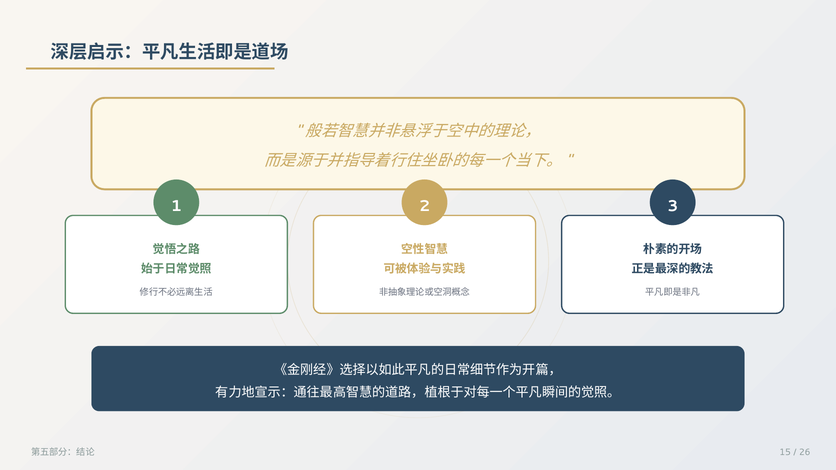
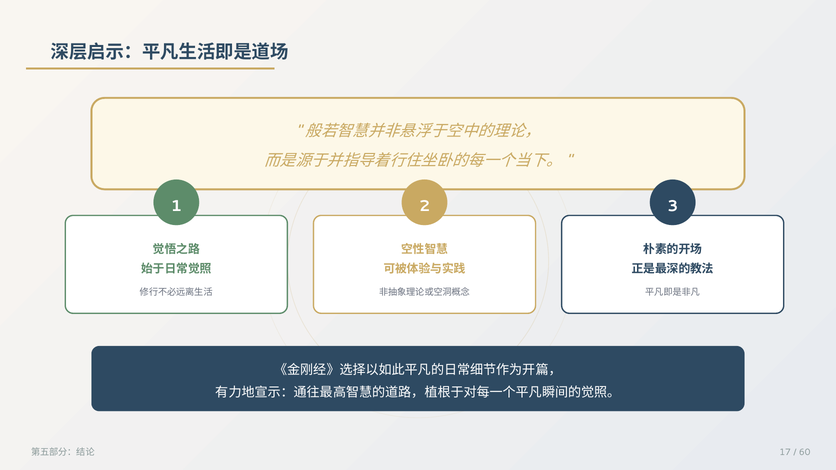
15: 15 -> 17 (785, 452)
26: 26 -> 60 (805, 452)
